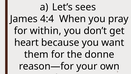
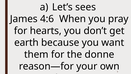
4:4: 4:4 -> 4:6 (47, 19)
within: within -> hearts (46, 31)
heart: heart -> earth (26, 42)
